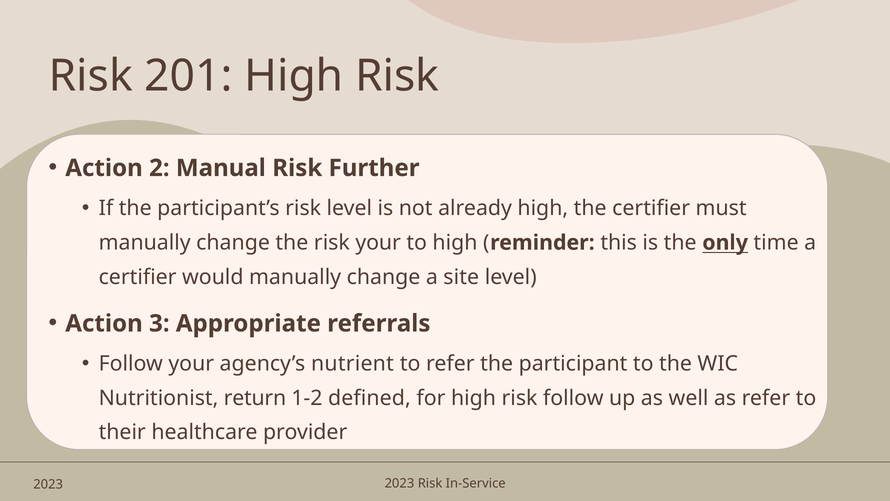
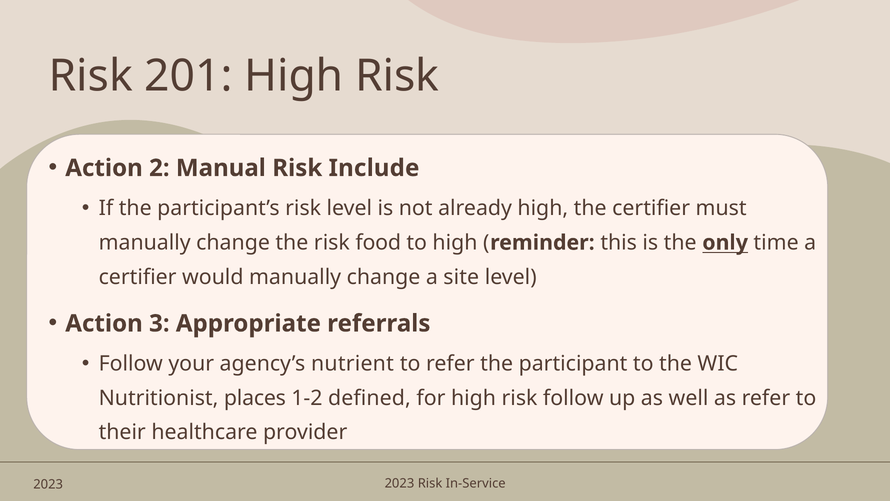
Further: Further -> Include (374, 168)
risk your: your -> food (378, 243)
return: return -> places (255, 398)
